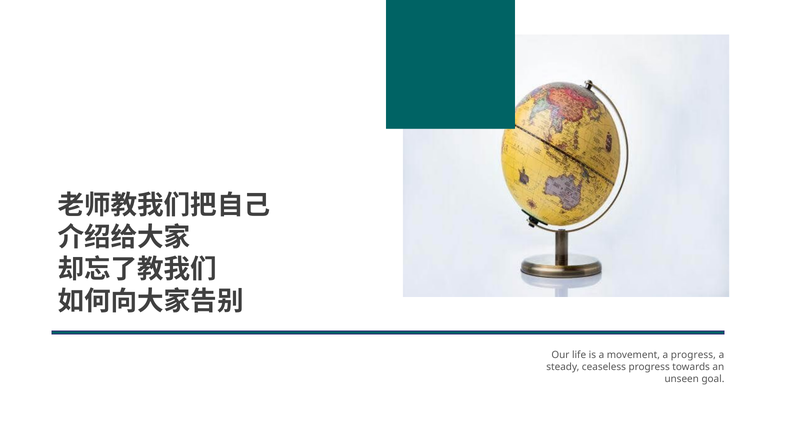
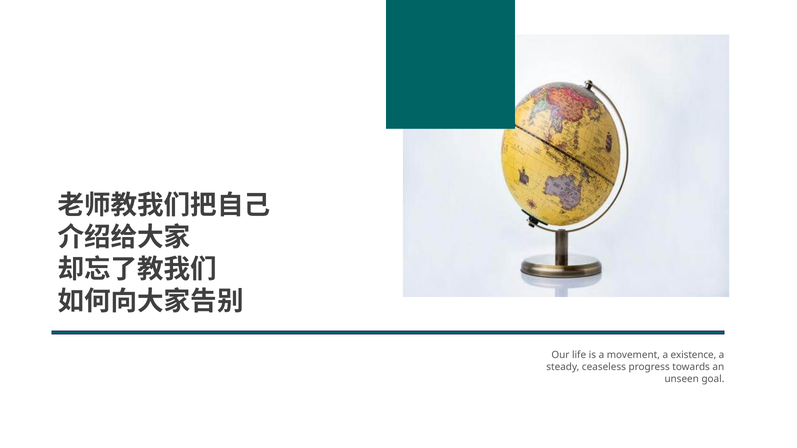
a progress: progress -> existence (693, 355)
